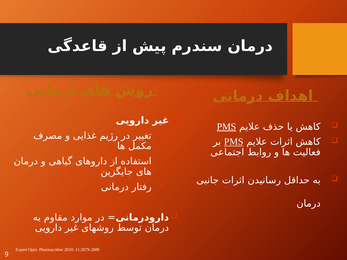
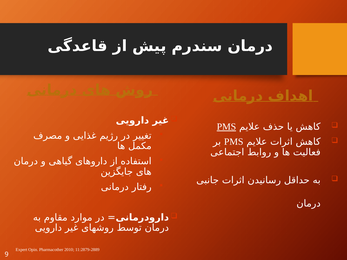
PMS underline: present -> none (234, 142)
